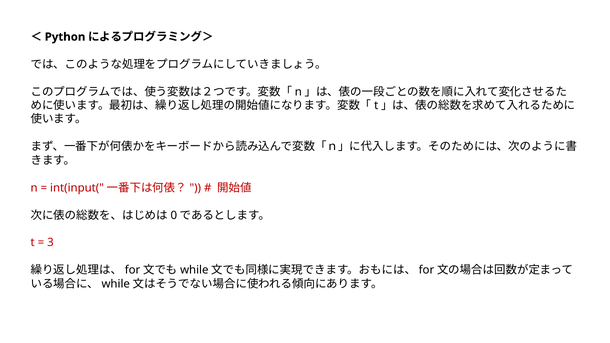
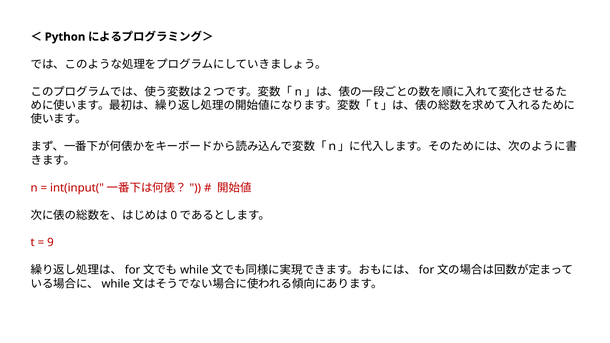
3: 3 -> 9 (50, 243)
